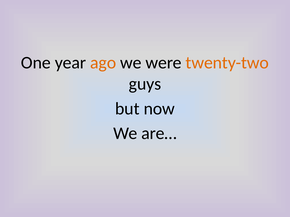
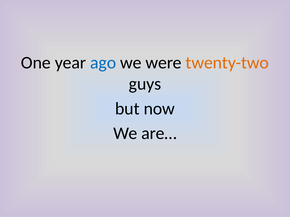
ago colour: orange -> blue (103, 63)
